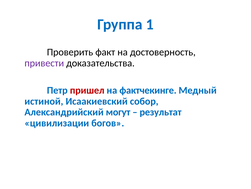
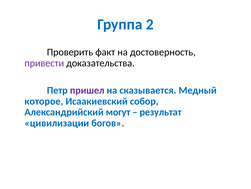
1: 1 -> 2 (150, 24)
пришел colour: red -> purple (87, 90)
фактчекинге: фактчекинге -> сказывается (148, 90)
истиной: истиной -> которое (44, 101)
